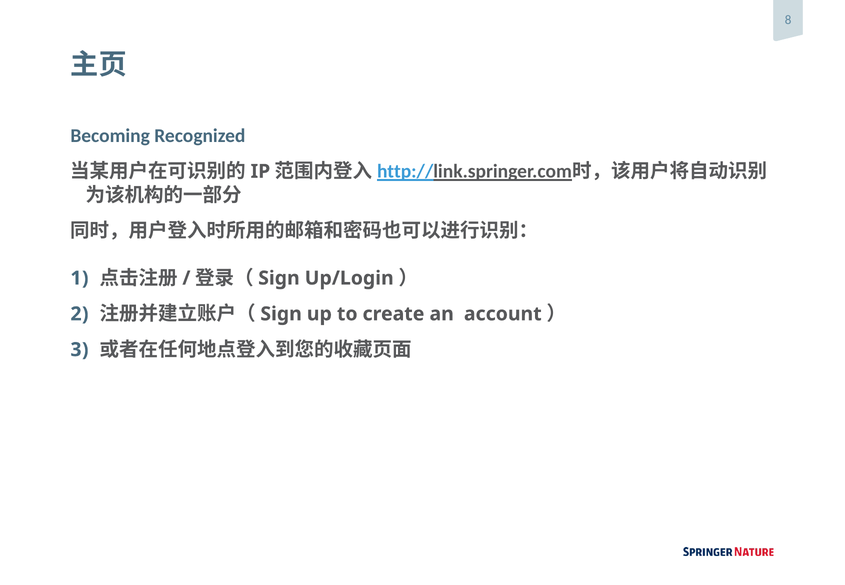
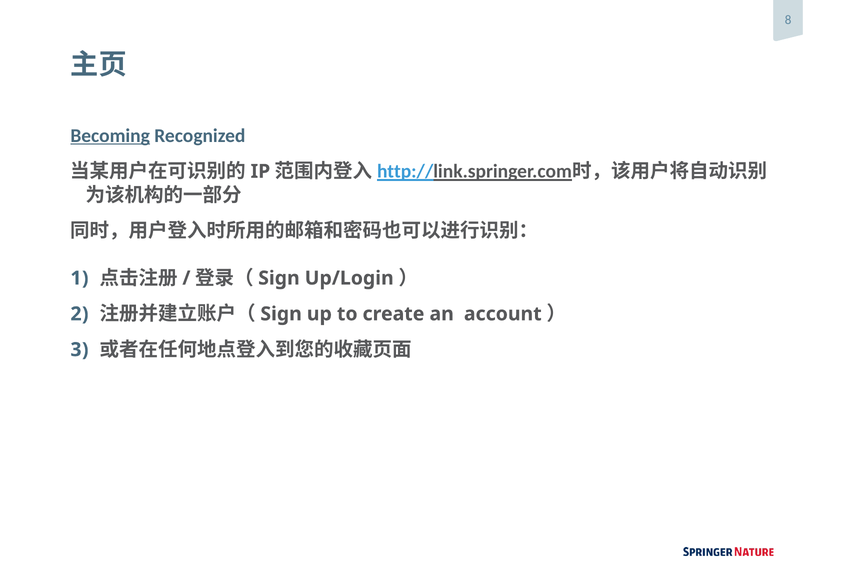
Becoming underline: none -> present (110, 136)
